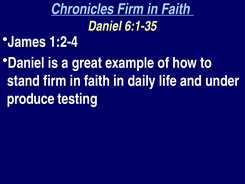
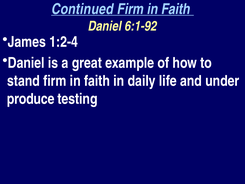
Chronicles: Chronicles -> Continued (82, 9)
6:1-35: 6:1-35 -> 6:1-92 (141, 26)
